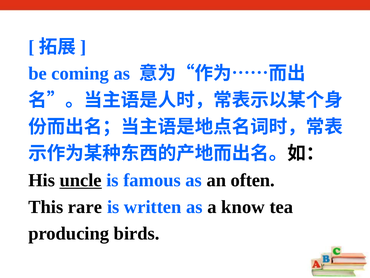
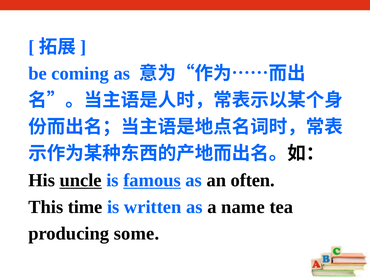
famous underline: none -> present (152, 180)
rare: rare -> time (85, 207)
know: know -> name (243, 207)
birds: birds -> some (136, 233)
